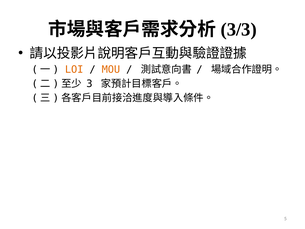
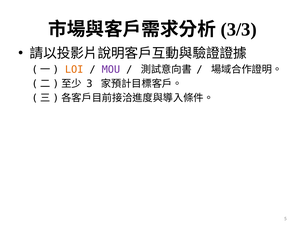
MOU colour: orange -> purple (111, 69)
